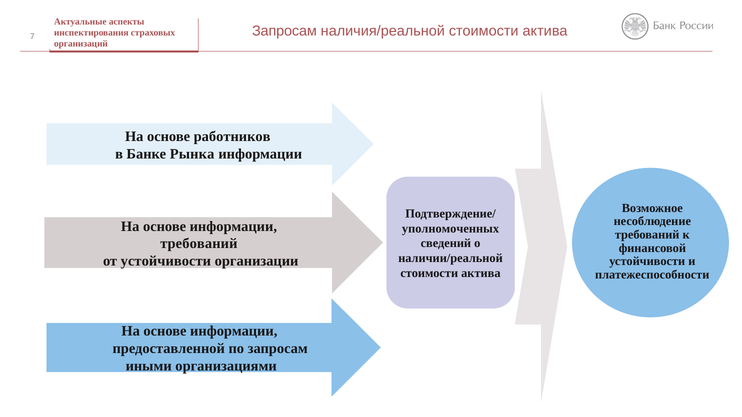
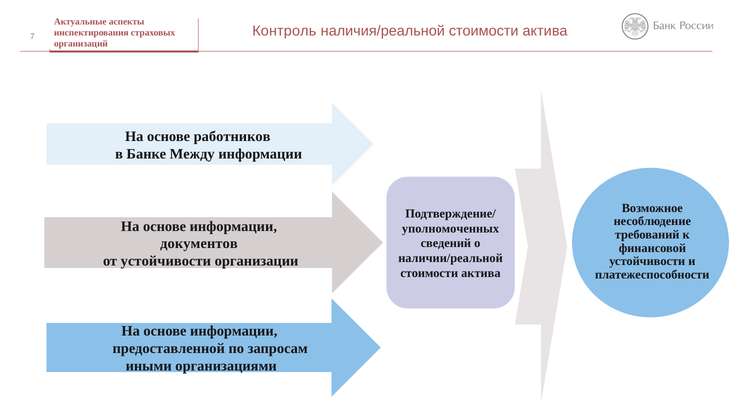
Запросам: Запросам -> Контроль (284, 31)
Рынка: Рынка -> Между (192, 154)
требований: требований -> документов (199, 244)
